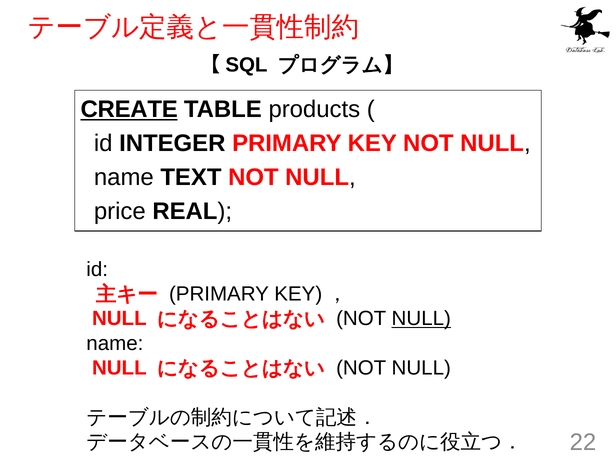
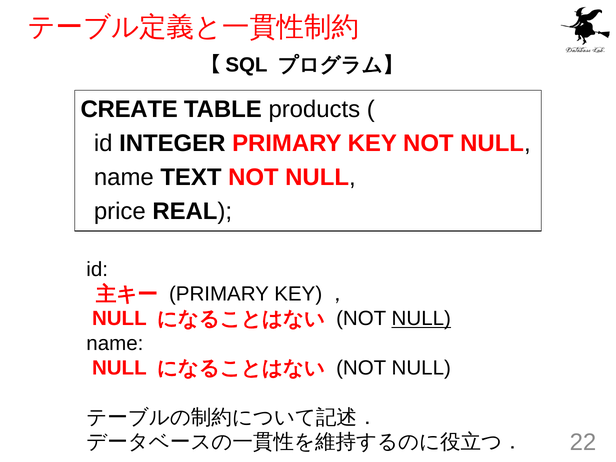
CREATE underline: present -> none (129, 109)
